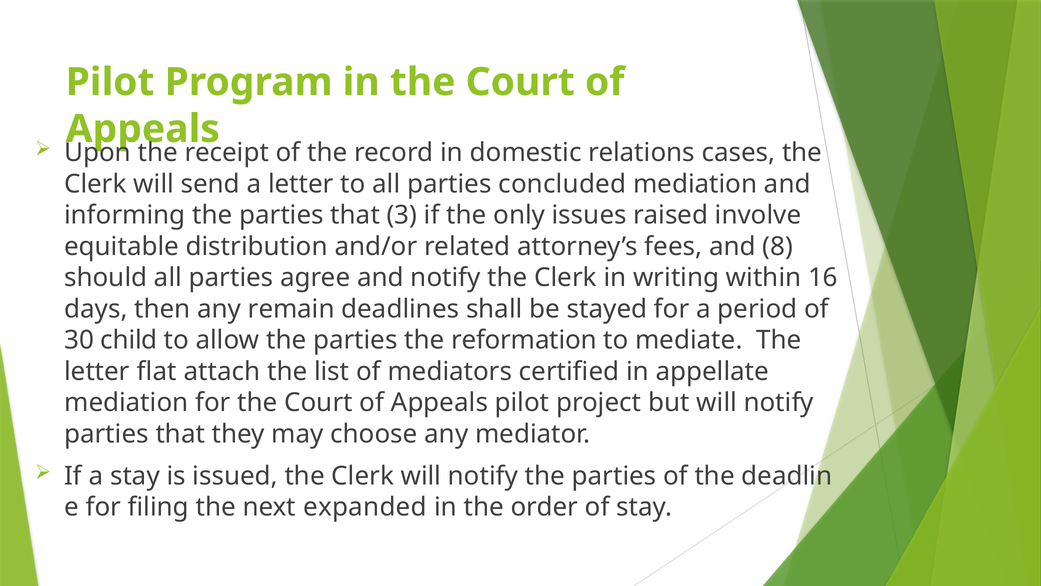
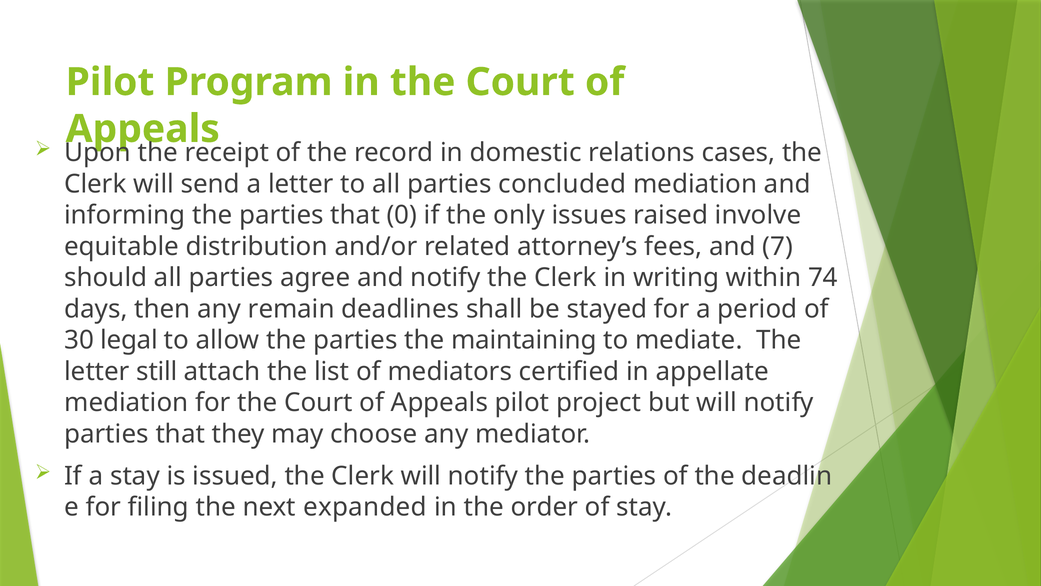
3: 3 -> 0 (402, 215)
8: 8 -> 7 (778, 246)
16: 16 -> 74 (823, 277)
child: child -> legal (129, 340)
reformation: reformation -> maintaining (524, 340)
flat: flat -> still (157, 371)
